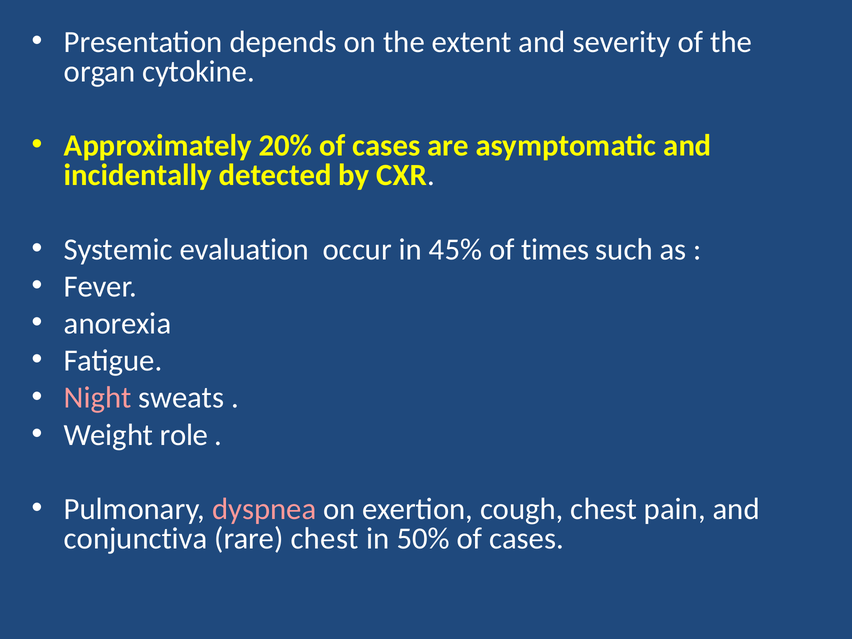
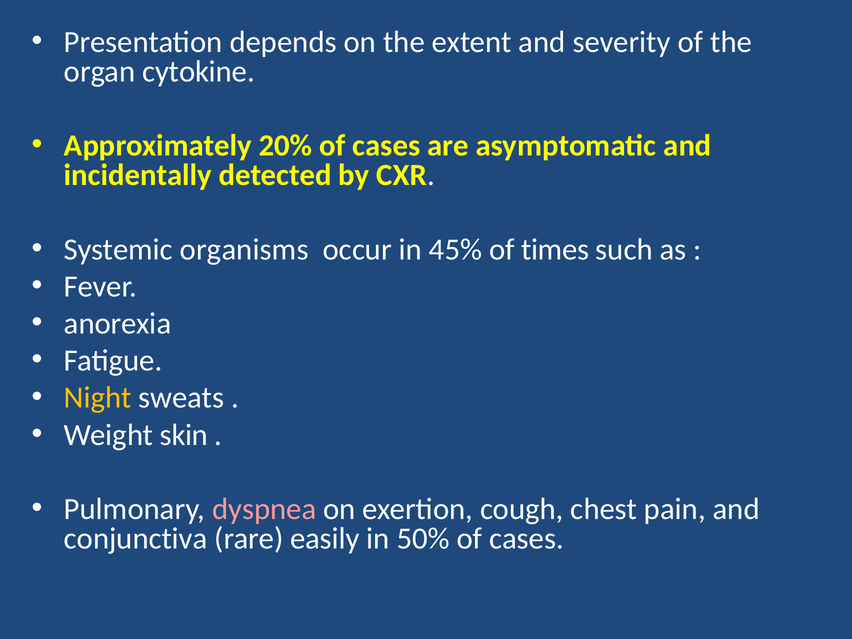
evaluation: evaluation -> organisms (244, 249)
Night colour: pink -> yellow (98, 398)
role: role -> skin (184, 435)
rare chest: chest -> easily (325, 539)
